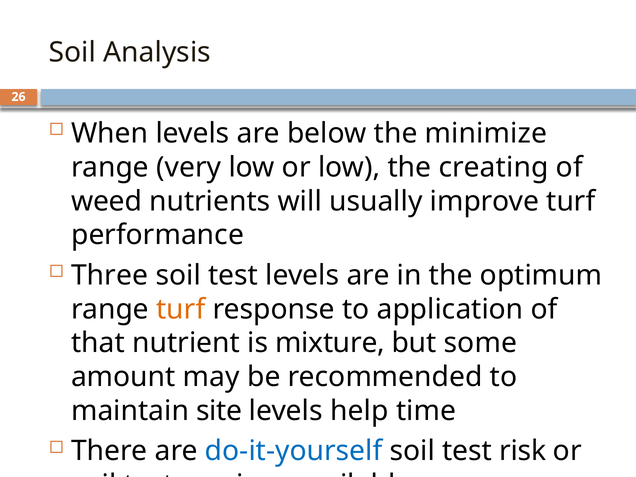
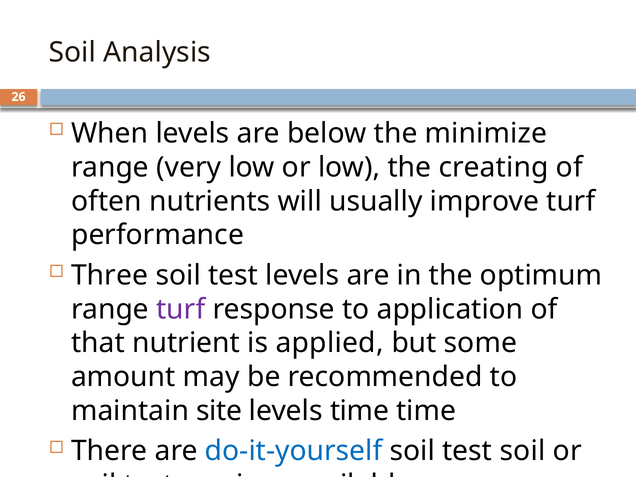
weed: weed -> often (106, 201)
turf colour: orange -> purple (181, 309)
mixture: mixture -> applied (330, 343)
levels help: help -> time (360, 411)
test risk: risk -> soil (522, 451)
